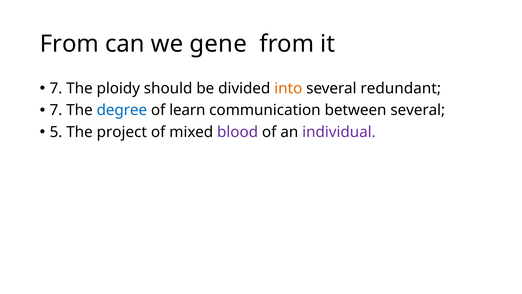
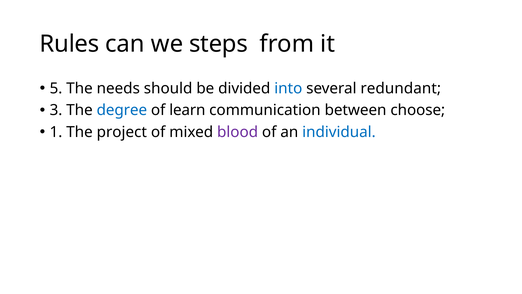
From: From -> Rules (69, 44)
gene: gene -> steps (218, 44)
7: 7 -> 5 (56, 88)
ploidy: ploidy -> needs (118, 88)
into colour: orange -> blue (288, 88)
7: 7 -> 3 (56, 110)
between several: several -> choose (418, 110)
5: 5 -> 1 (56, 132)
individual colour: purple -> blue (339, 132)
